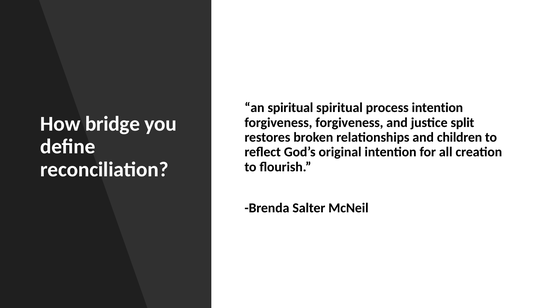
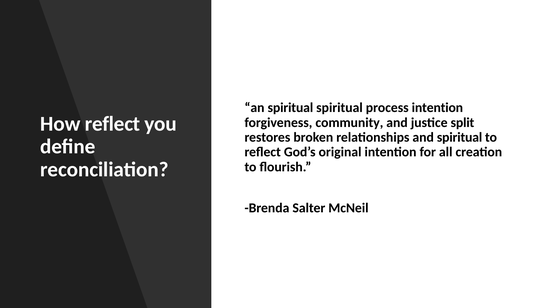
How bridge: bridge -> reflect (113, 124)
forgiveness forgiveness: forgiveness -> community (349, 122)
and children: children -> spiritual (460, 137)
